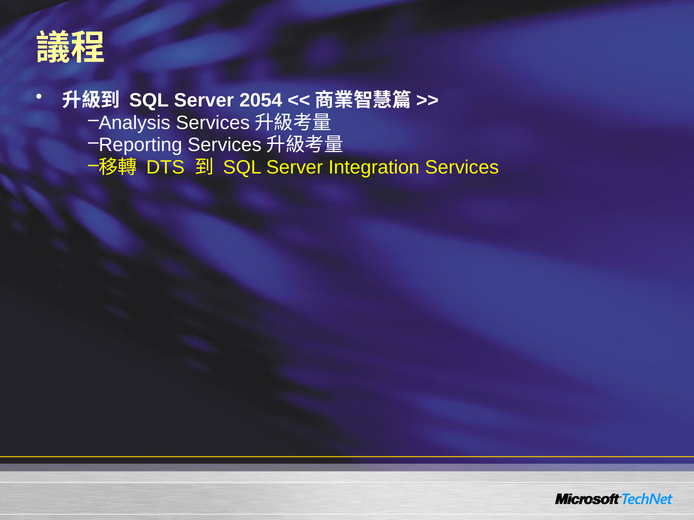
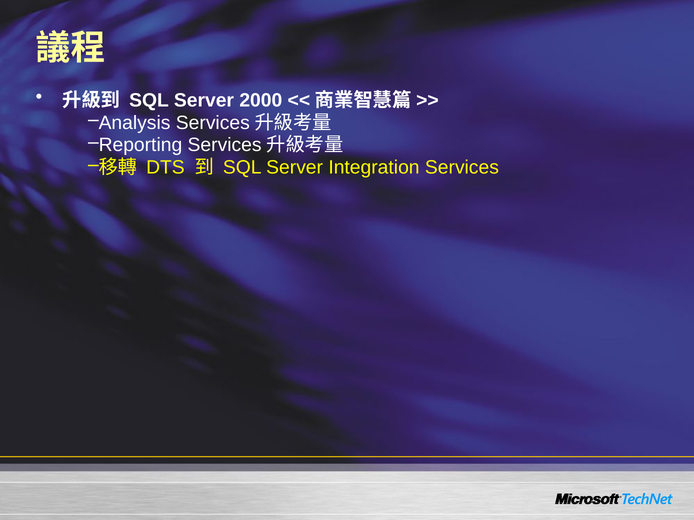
2054: 2054 -> 2000 (261, 100)
